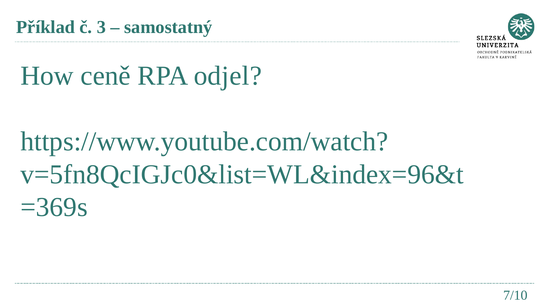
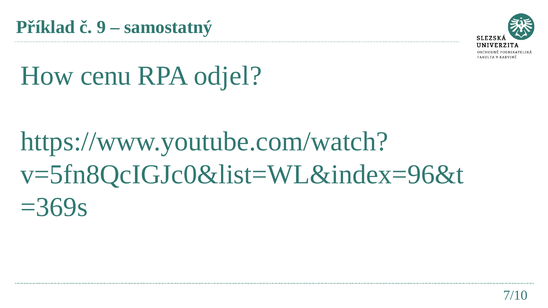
3: 3 -> 9 (101, 27)
ceně: ceně -> cenu (106, 76)
